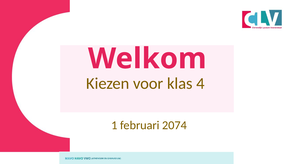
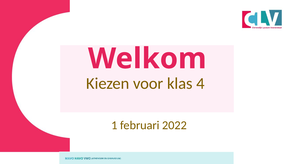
2074: 2074 -> 2022 (174, 125)
